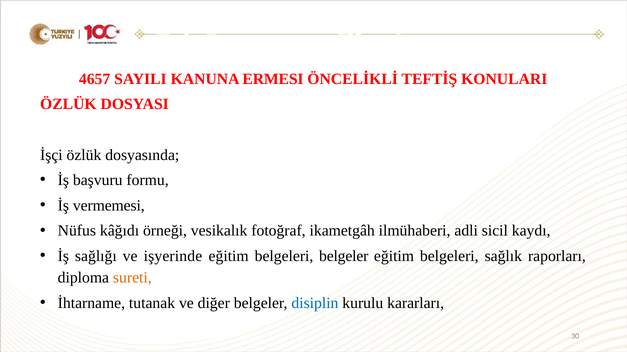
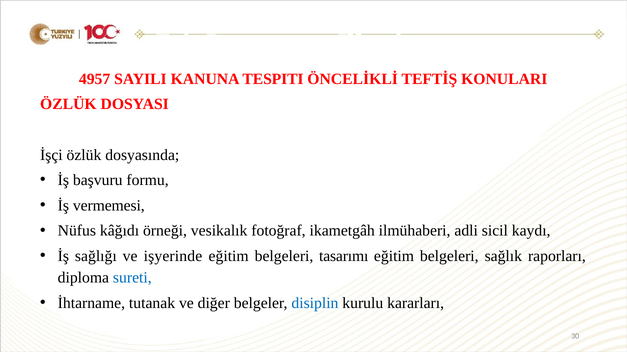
4657: 4657 -> 4957 (95, 79)
ERMESI: ERMESI -> TESPITI (273, 79)
belgeleri belgeler: belgeler -> tasarımı (344, 257)
sureti colour: orange -> blue (132, 278)
